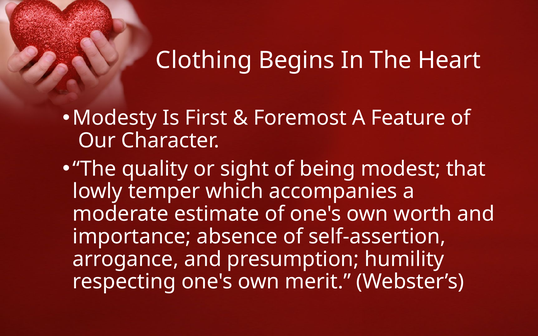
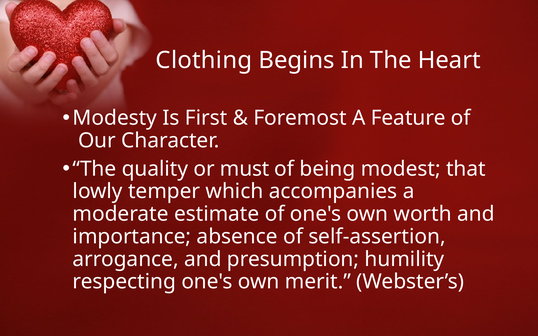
sight: sight -> must (245, 169)
